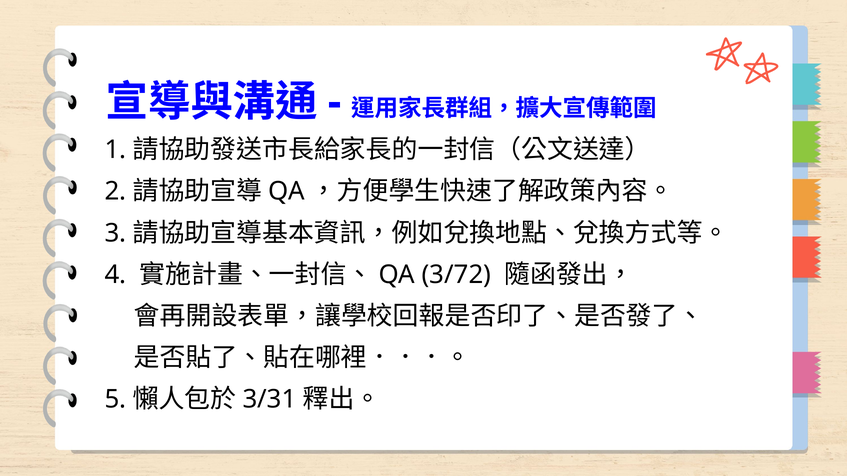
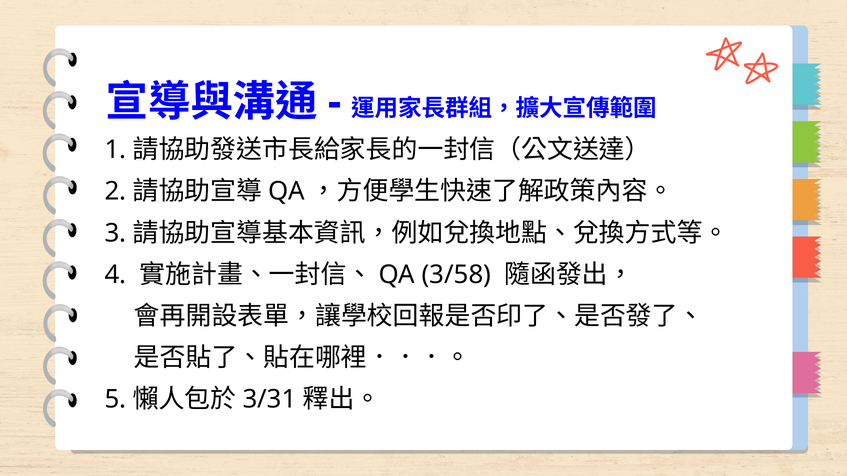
3/72: 3/72 -> 3/58 (456, 275)
